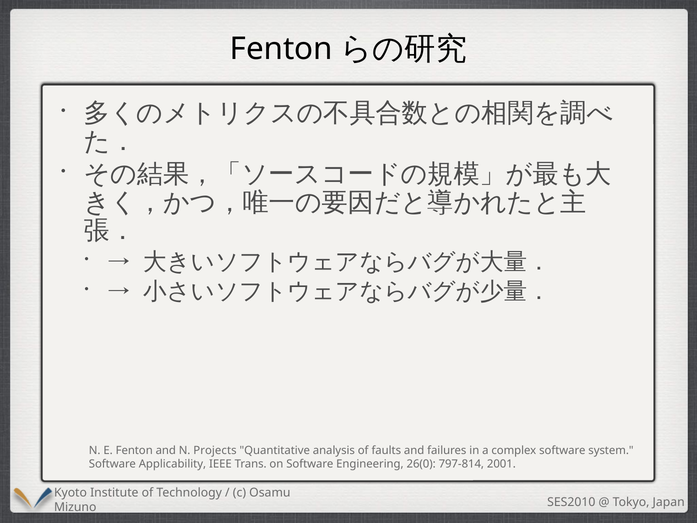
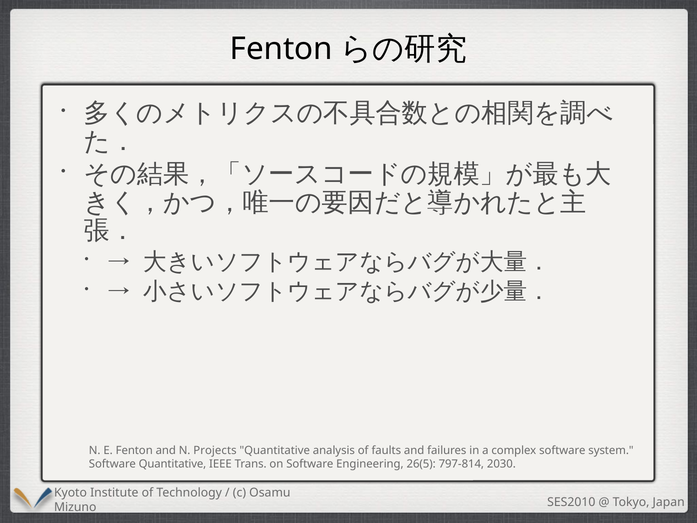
Software Applicability: Applicability -> Quantitative (172, 464)
26(0: 26(0 -> 26(5 (421, 464)
2001: 2001 -> 2030 (501, 464)
